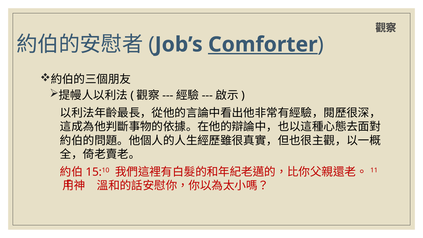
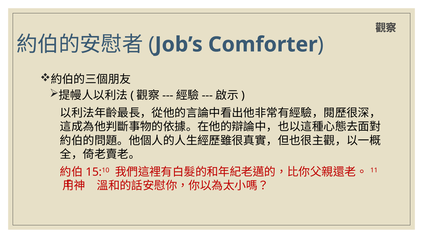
Comforter underline: present -> none (263, 44)
